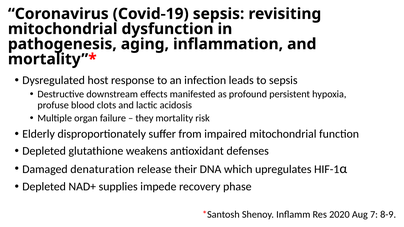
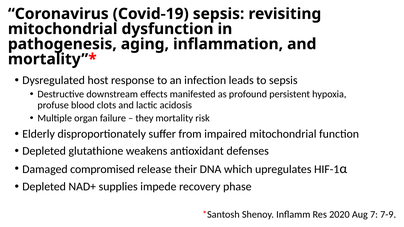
denaturation: denaturation -> compromised (103, 170)
8-9: 8-9 -> 7-9 (388, 215)
